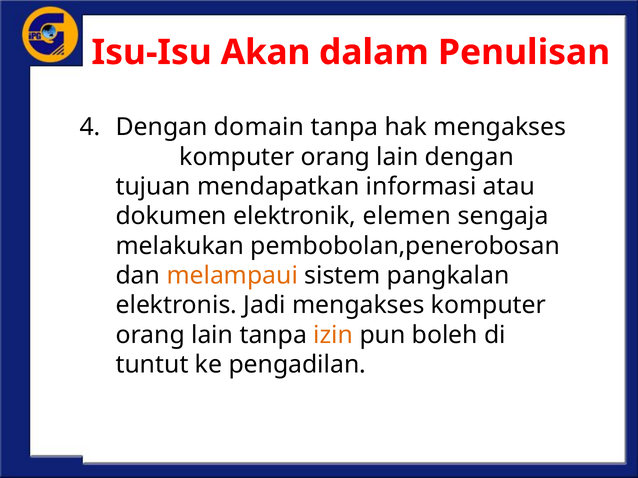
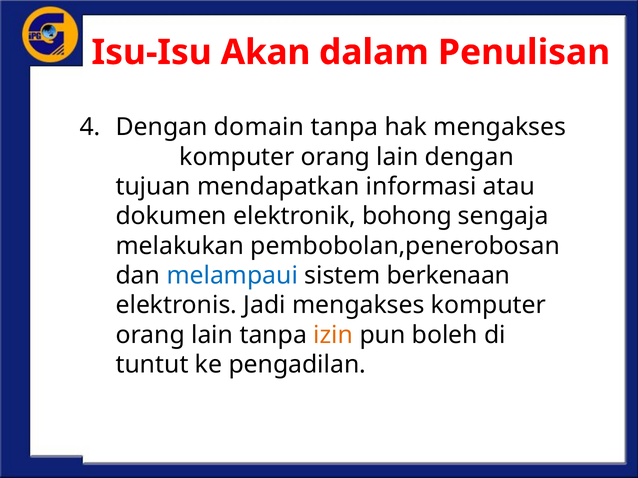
elemen: elemen -> bohong (407, 216)
melampaui colour: orange -> blue (232, 276)
pangkalan: pangkalan -> berkenaan (448, 276)
